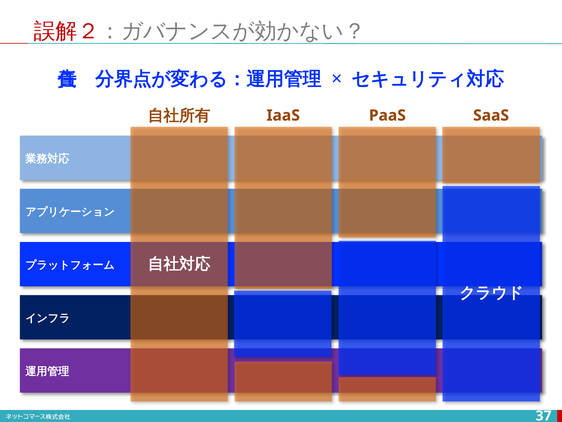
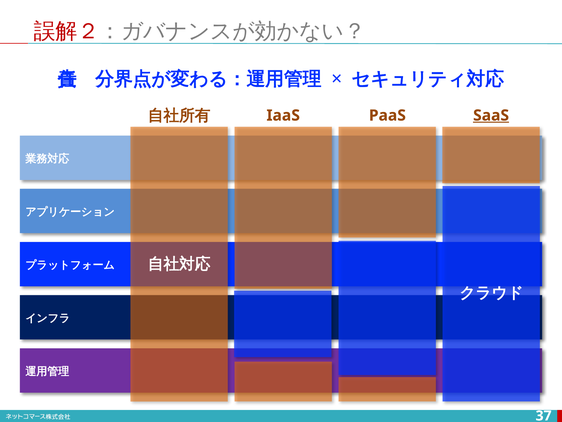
SaaS underline: none -> present (491, 115)
